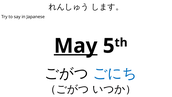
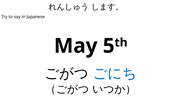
May underline: present -> none (76, 46)
